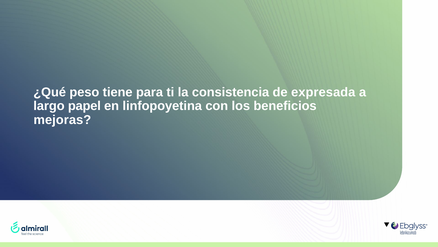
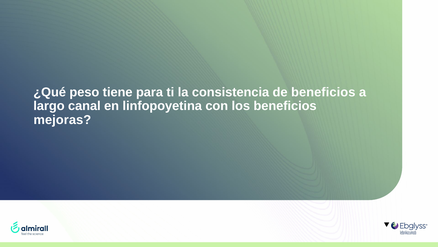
de expresada: expresada -> beneficios (323, 92)
papel: papel -> canal (84, 106)
